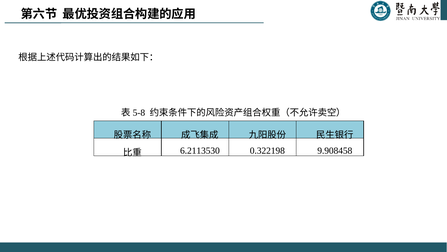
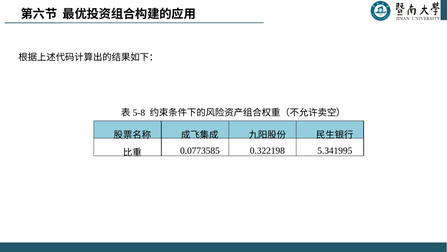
6.2113530: 6.2113530 -> 0.0773585 (200, 151)
9.908458: 9.908458 -> 5.341995 (335, 151)
